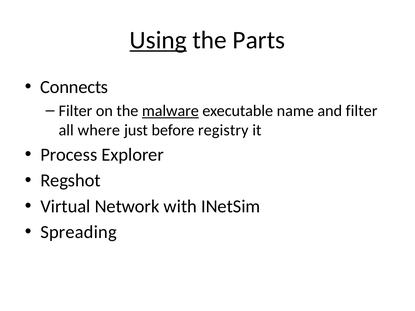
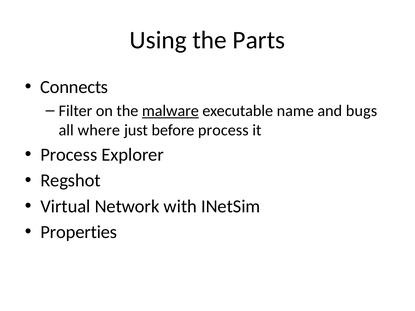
Using underline: present -> none (158, 40)
and filter: filter -> bugs (362, 111)
before registry: registry -> process (223, 130)
Spreading: Spreading -> Properties (79, 232)
